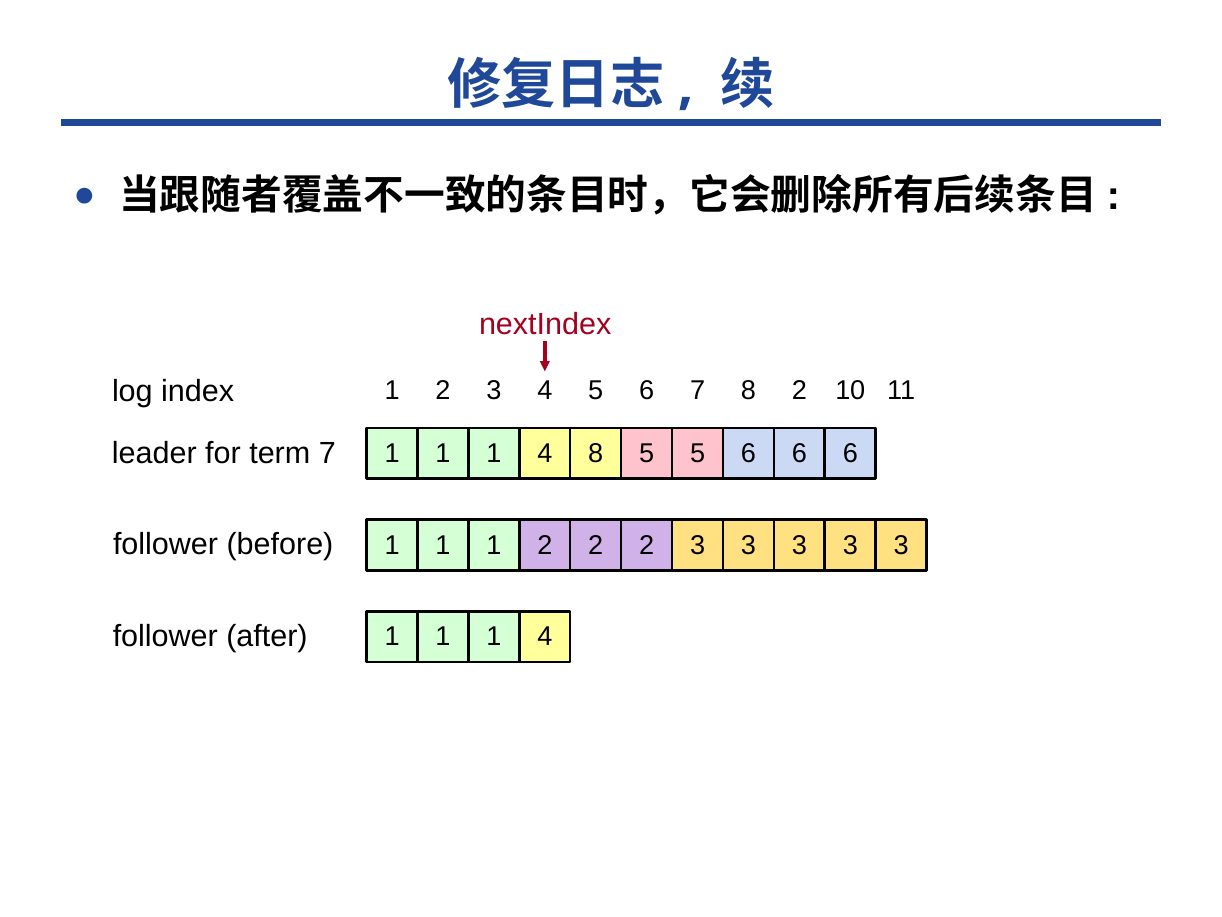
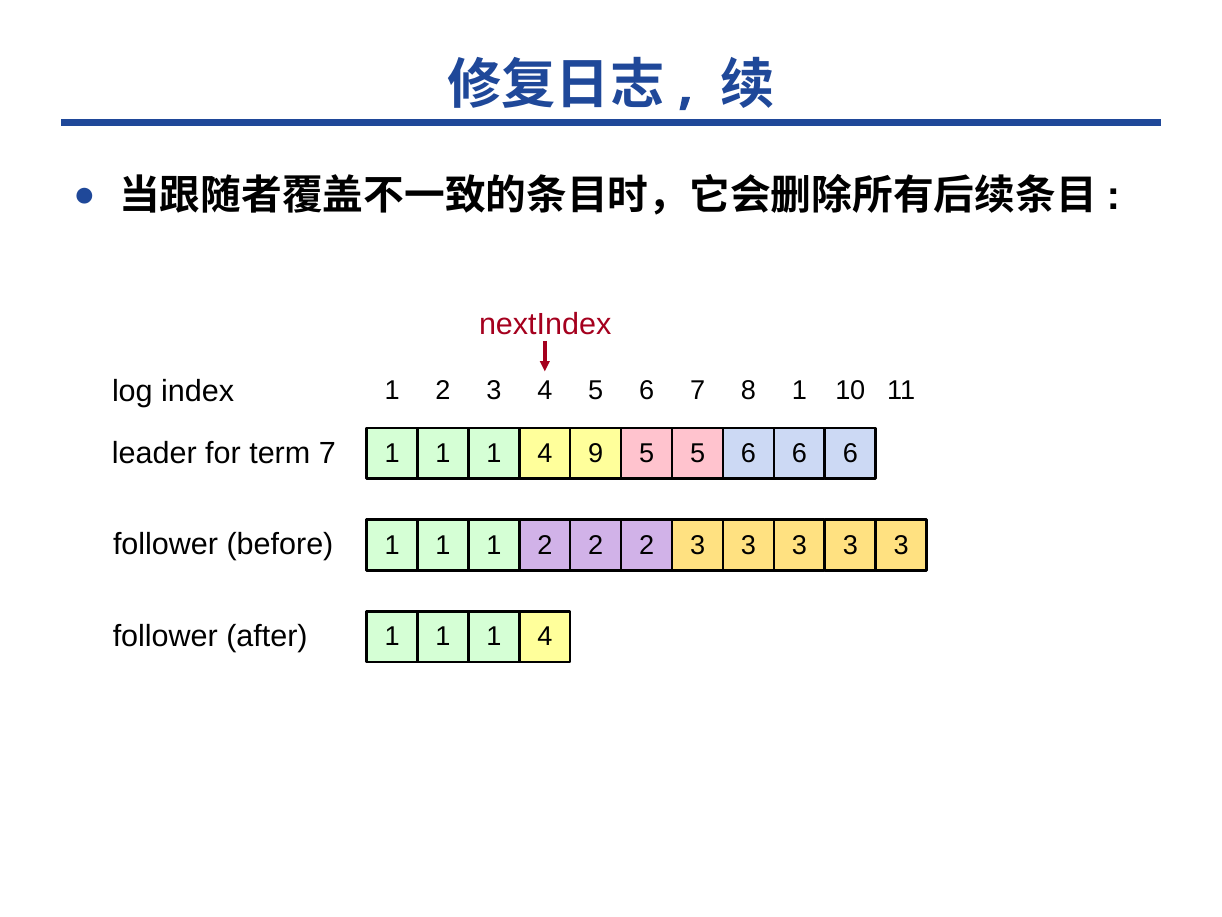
8 2: 2 -> 1 (799, 391)
1 8: 8 -> 9 (596, 453)
